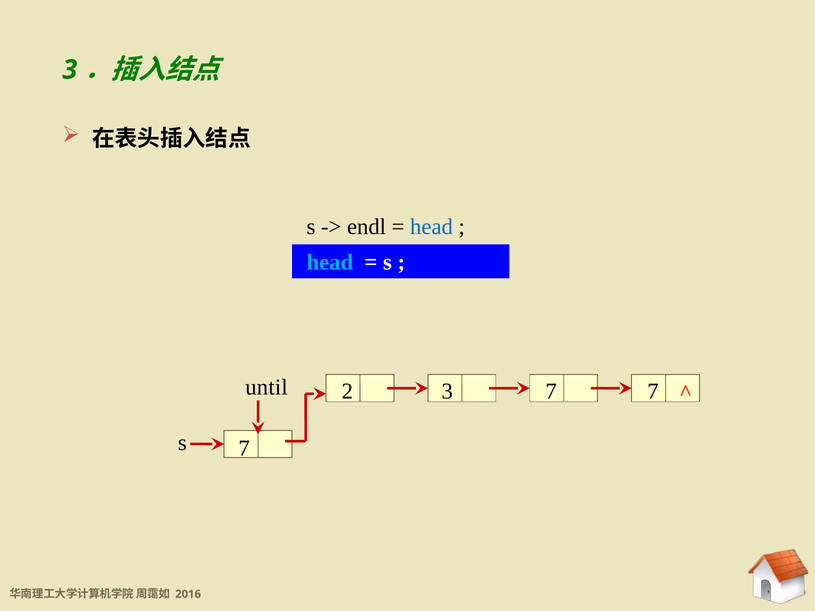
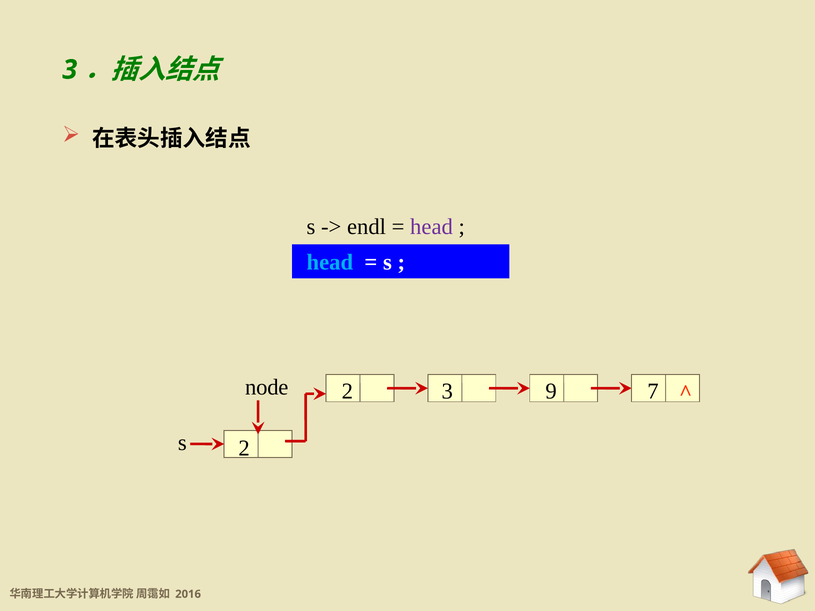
head colour: blue -> purple (431, 227)
until: until -> node (267, 387)
3 7: 7 -> 9 (551, 391)
s 7: 7 -> 2 (244, 448)
